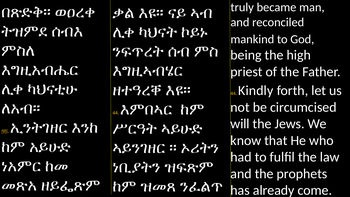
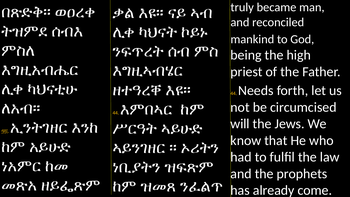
Kindly: Kindly -> Needs (256, 91)
